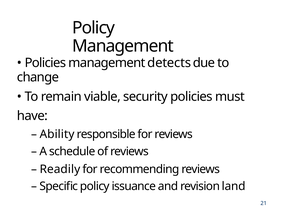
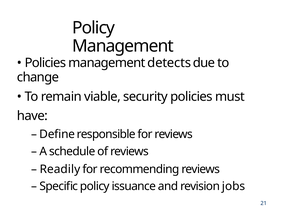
Ability: Ability -> Define (57, 134)
land: land -> jobs (234, 187)
